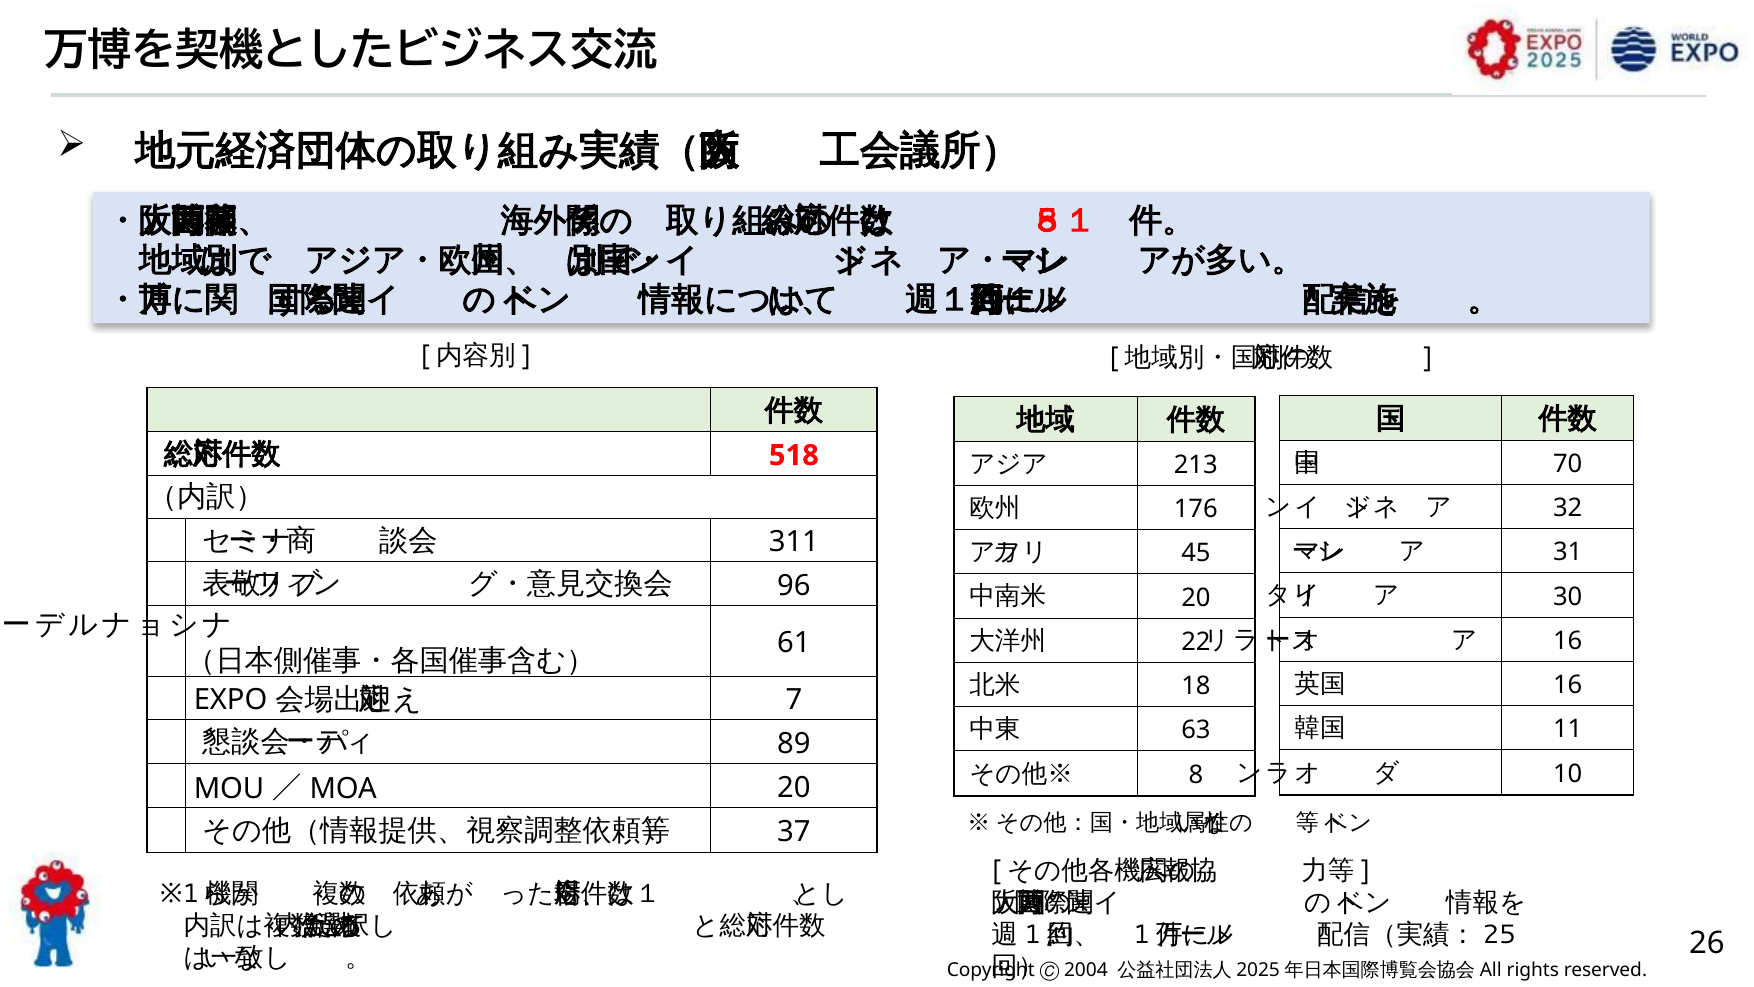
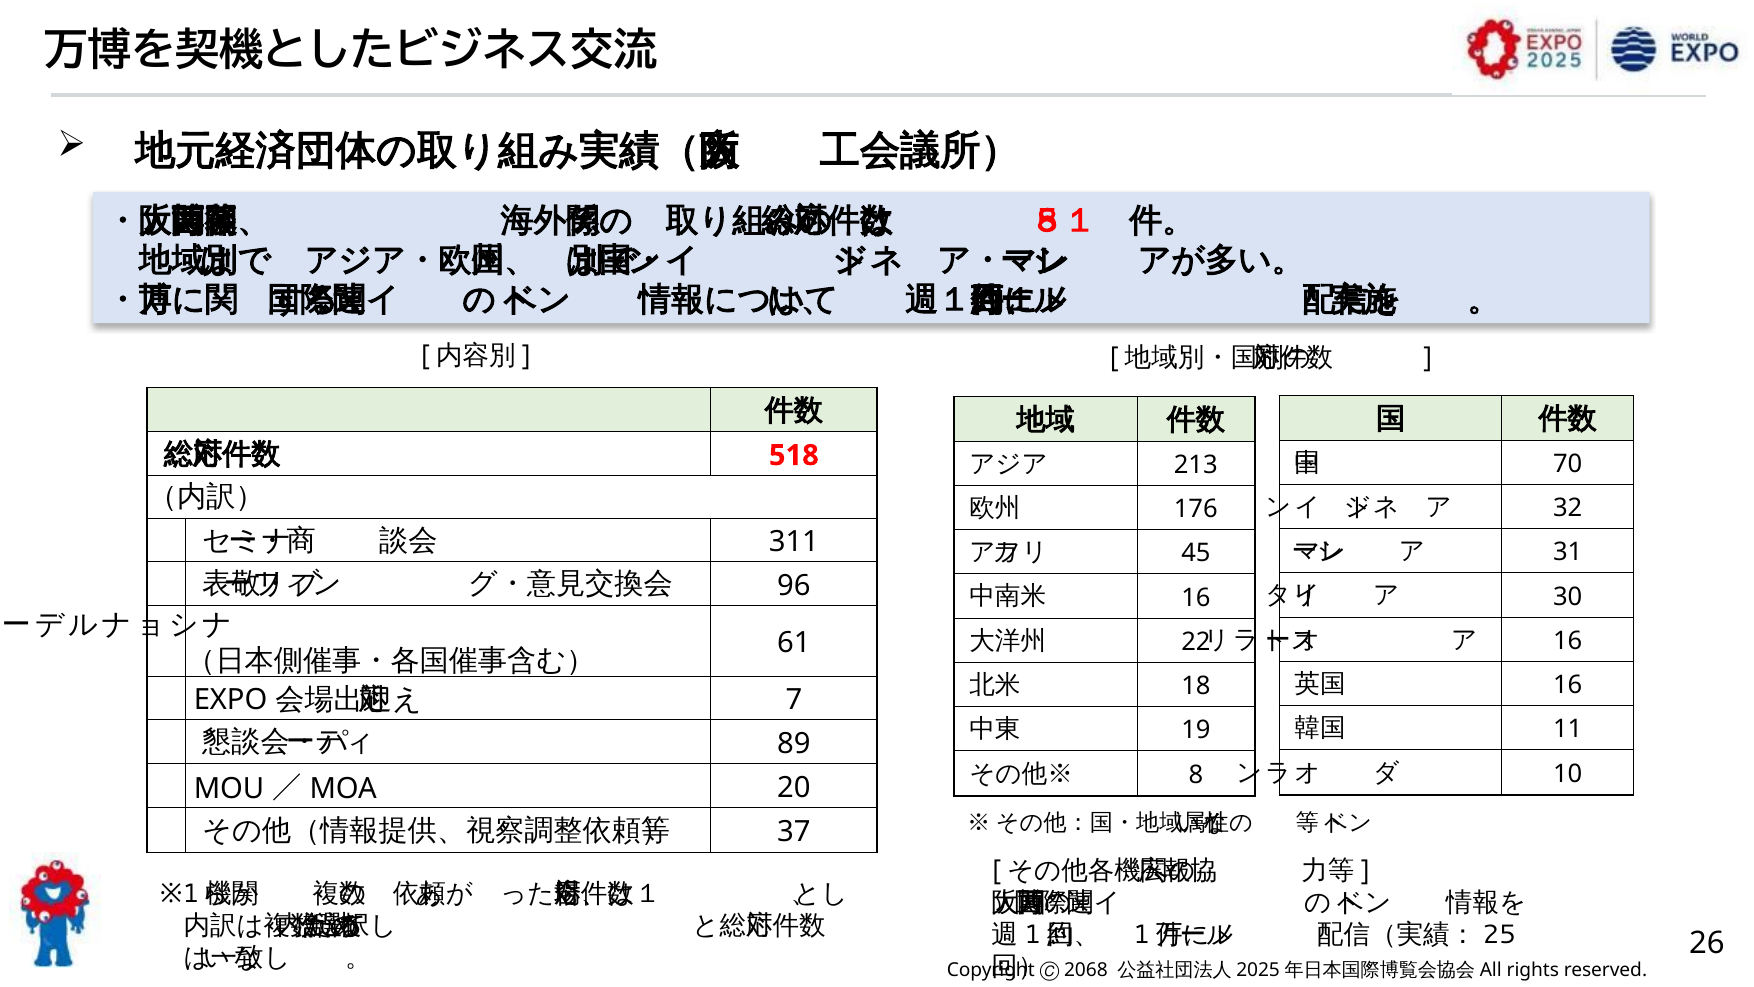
20: 20 -> 16 (1196, 598)
63: 63 -> 19 (1196, 730)
2004: 2004 -> 2068 (1086, 969)
